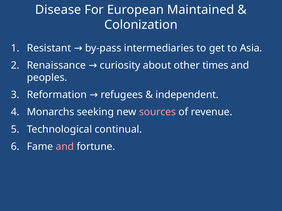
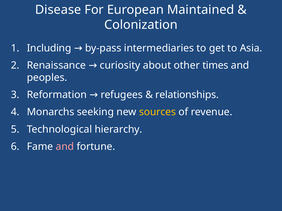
Resistant: Resistant -> Including (49, 48)
independent: independent -> relationships (187, 95)
sources colour: pink -> yellow (157, 112)
continual: continual -> hierarchy (118, 130)
